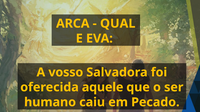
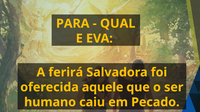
ARCA: ARCA -> PARA (73, 24)
vosso: vosso -> ferirá (66, 73)
